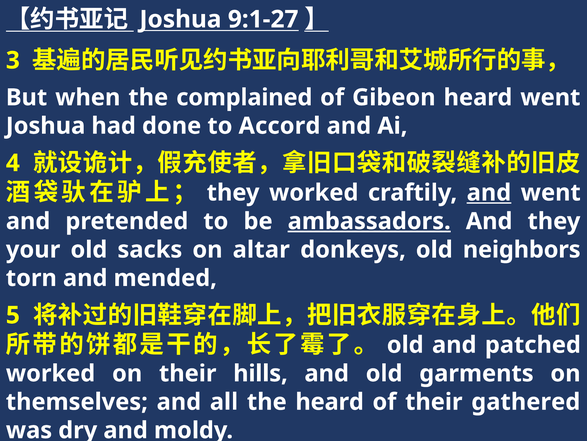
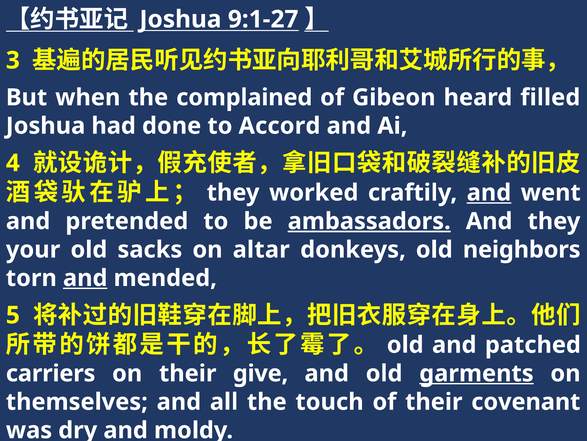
heard went: went -> filled (550, 97)
and underline: none -> present (85, 278)
worked: worked -> carriers (51, 373)
hills: hills -> give (261, 373)
garments underline: none -> present (476, 373)
the heard: heard -> touch (330, 401)
gathered: gathered -> covenant (526, 401)
